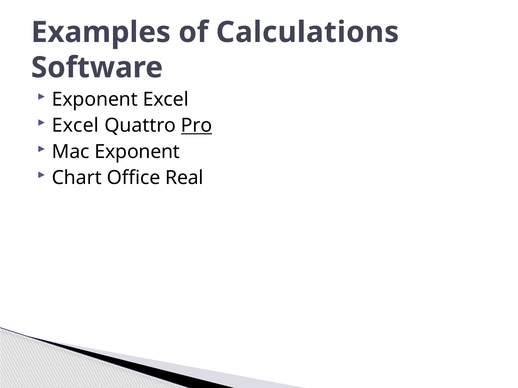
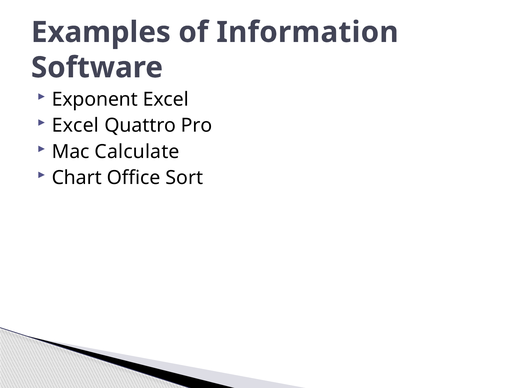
Calculations: Calculations -> Information (307, 32)
Pro underline: present -> none (197, 126)
Mac Exponent: Exponent -> Calculate (137, 152)
Real: Real -> Sort (184, 178)
